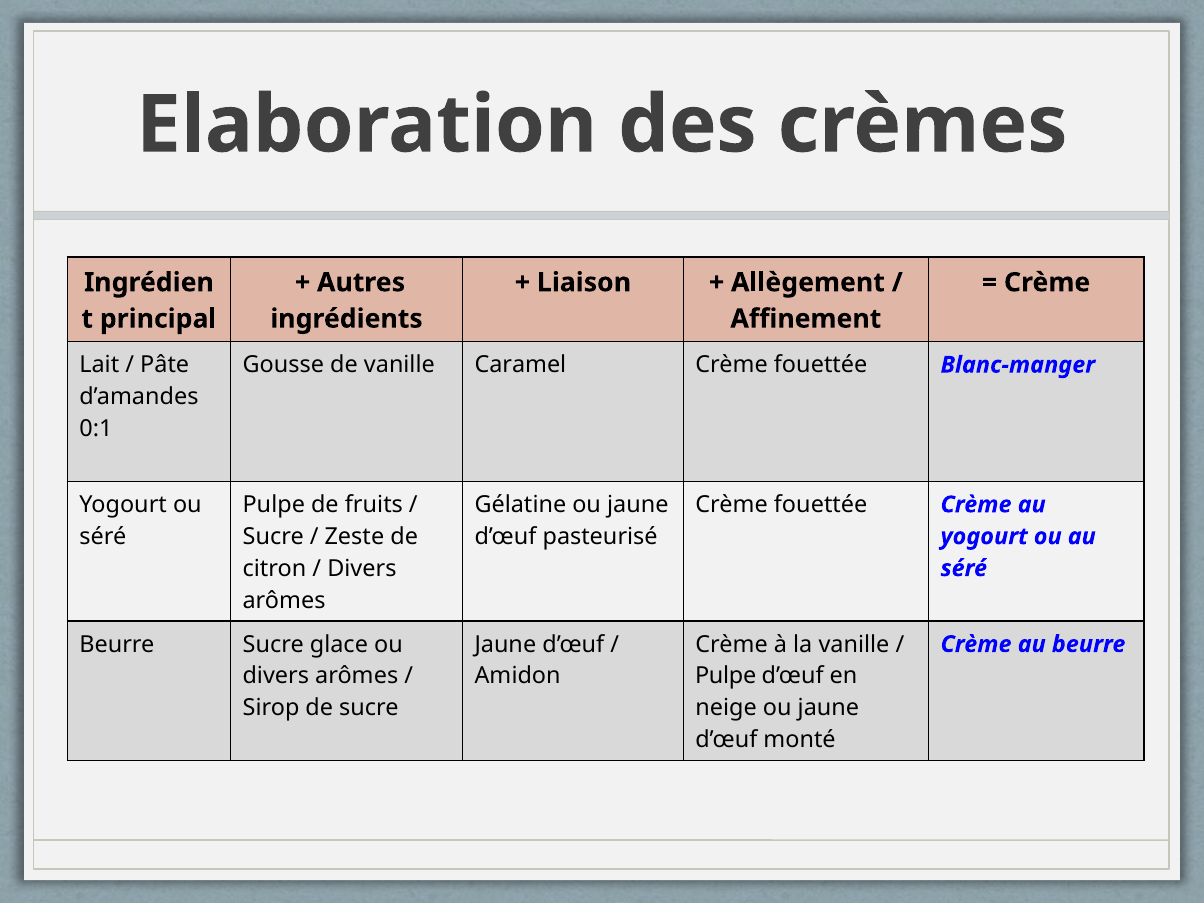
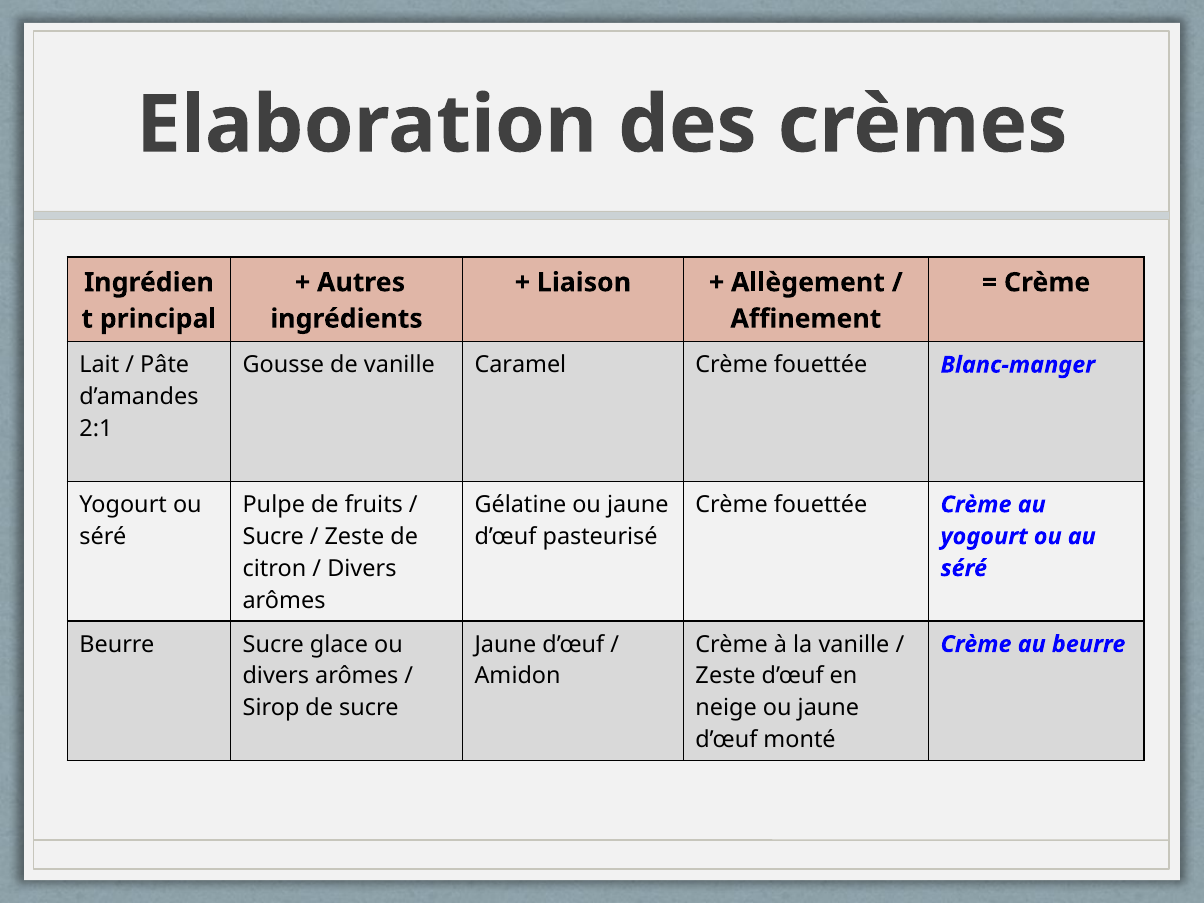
0:1: 0:1 -> 2:1 (96, 429)
Pulpe: Pulpe -> Zeste (725, 676)
